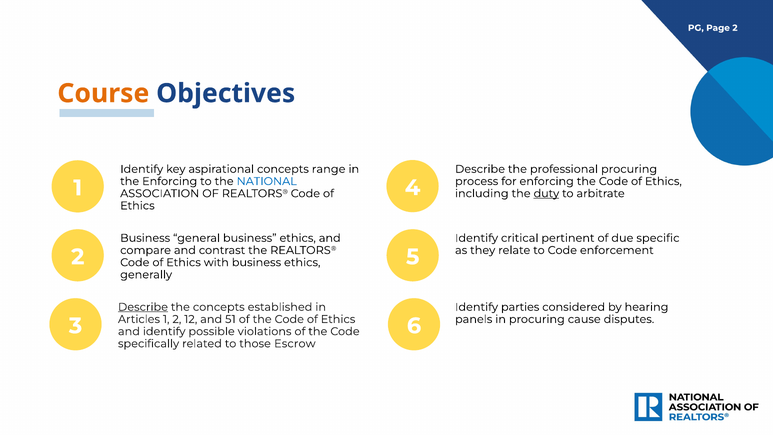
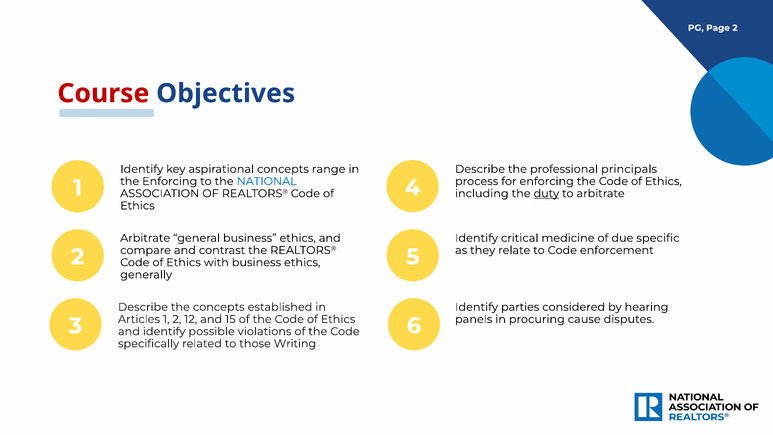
Course colour: orange -> red (103, 93)
professional procuring: procuring -> principals (629, 169)
Business: Business -> Arbitrate (145, 238)
pertinent: pertinent -> medicine (568, 238)
Describe underline: present -> none (143, 307)
51: 51 -> 15 (230, 319)
Escrow: Escrow -> Writing (295, 343)
